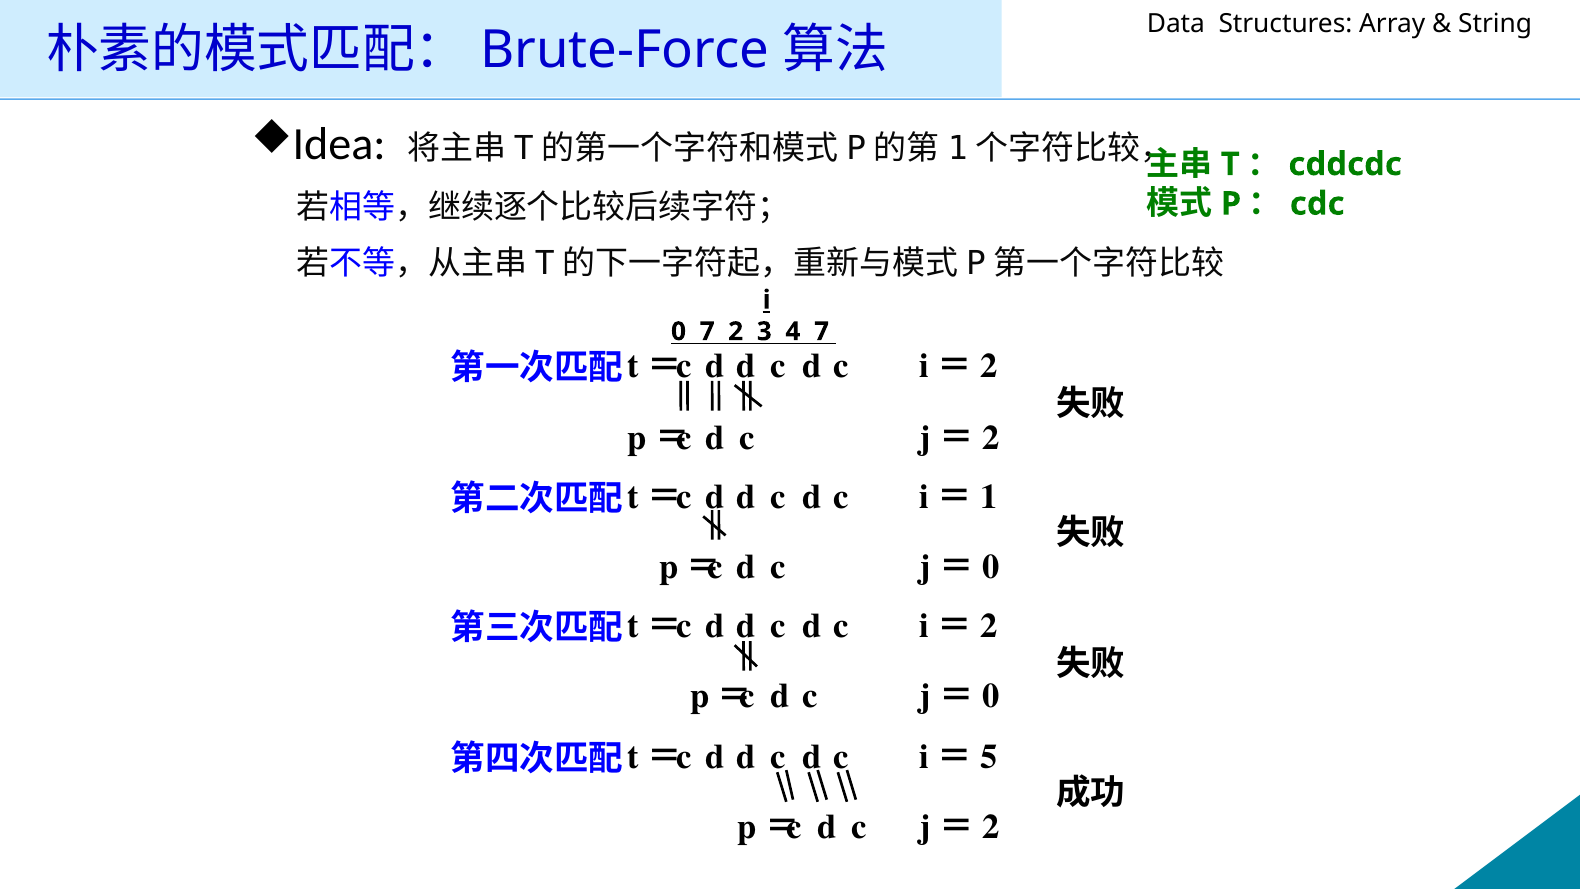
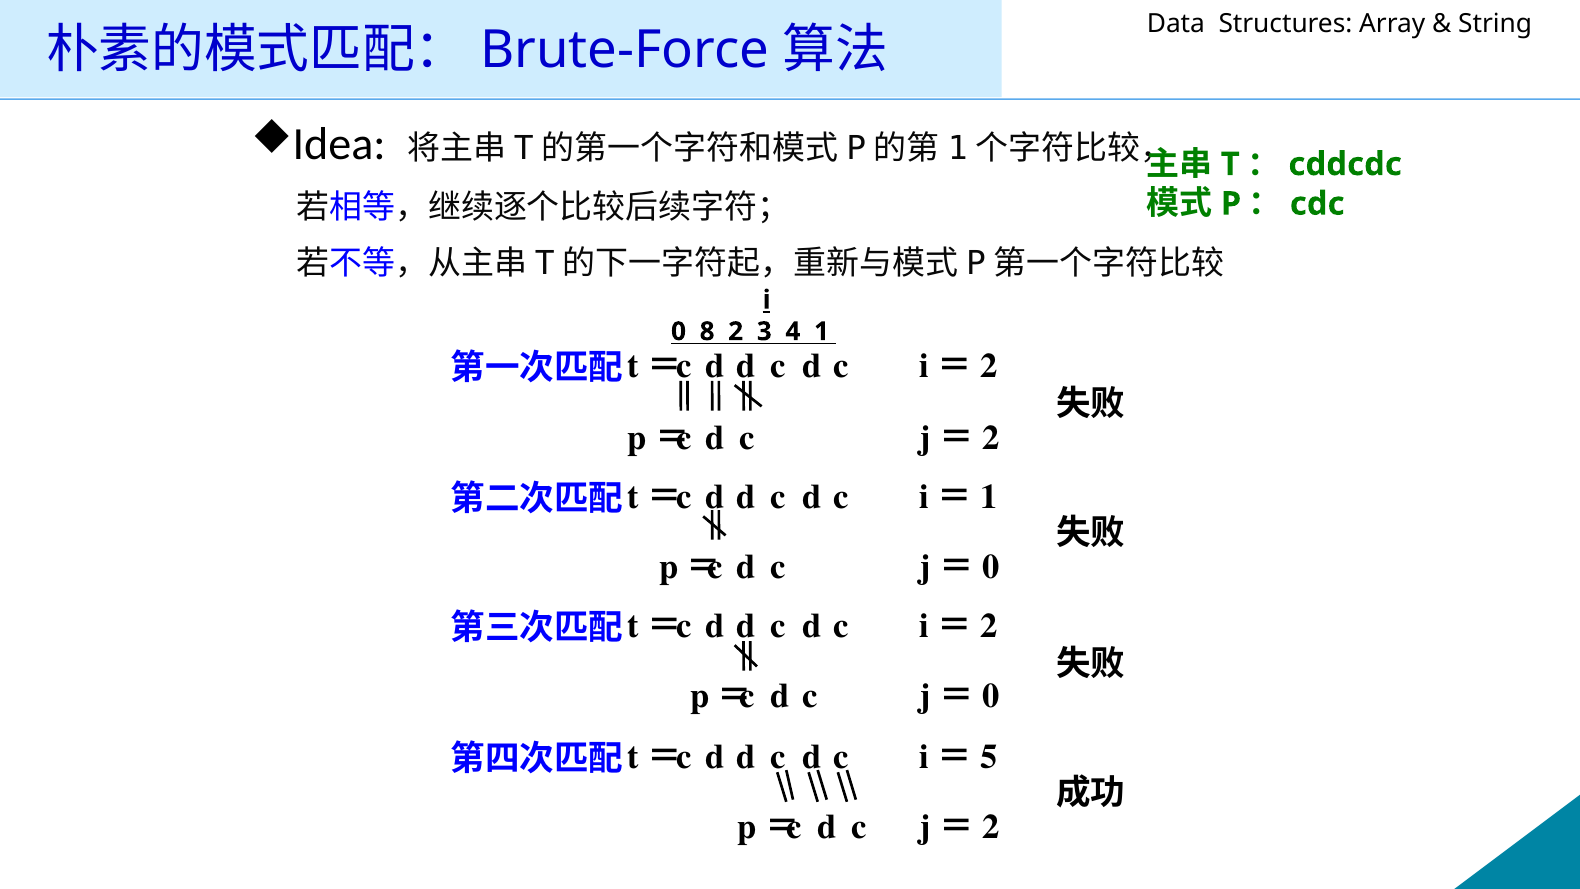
0 7: 7 -> 8 (707, 331)
4 7: 7 -> 1 (822, 331)
